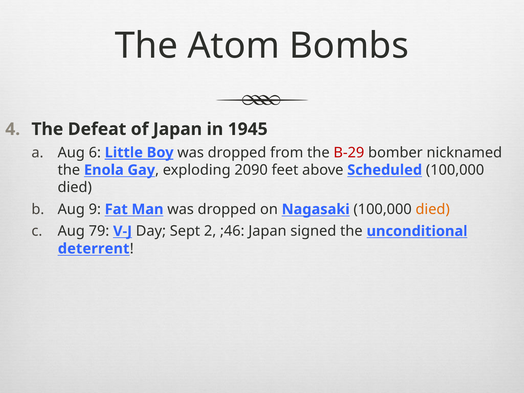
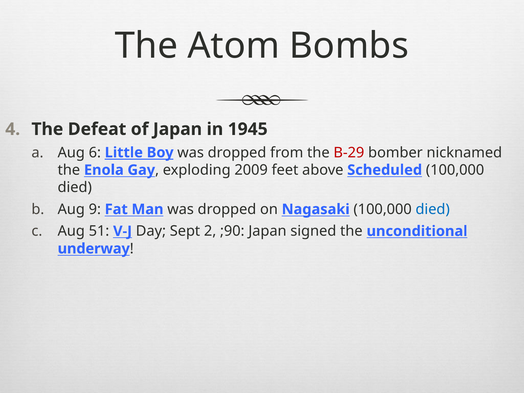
2090: 2090 -> 2009 (251, 170)
died colour: orange -> blue (433, 209)
79: 79 -> 51 (99, 231)
;46: ;46 -> ;90 (232, 231)
deterrent: deterrent -> underway (94, 249)
